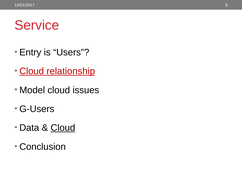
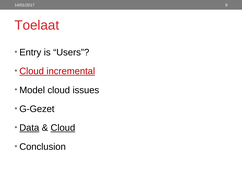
Service: Service -> Toelaat (37, 25)
relationship: relationship -> incremental (71, 71)
G-Users: G-Users -> G-Gezet (37, 109)
Data underline: none -> present (29, 128)
